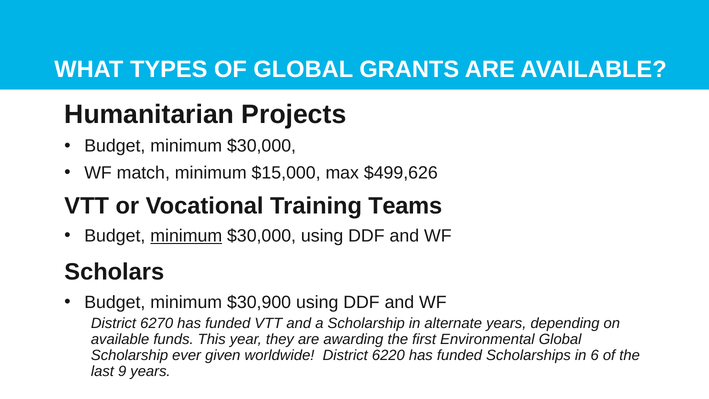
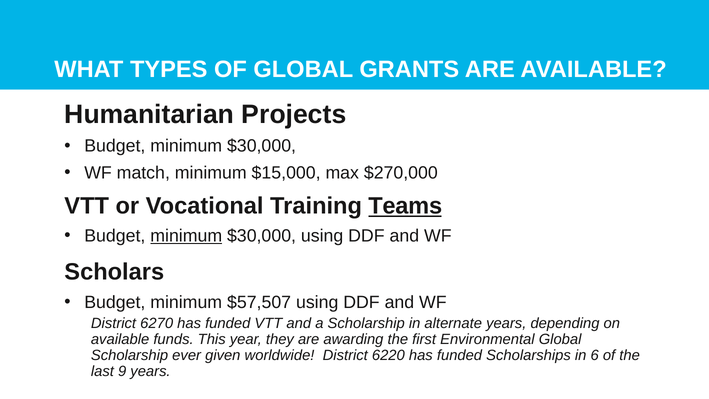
$499,626: $499,626 -> $270,000 (401, 173)
Teams underline: none -> present (405, 206)
$30,900: $30,900 -> $57,507 (259, 302)
